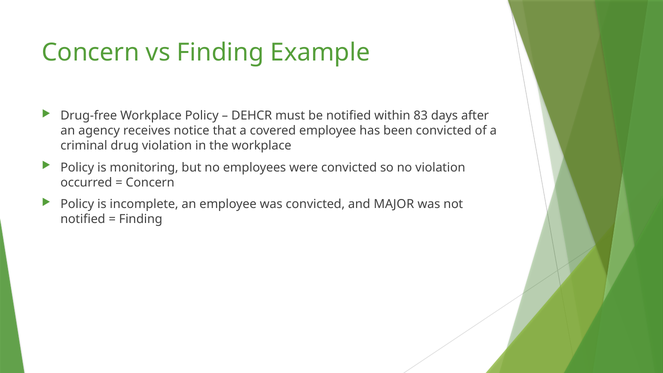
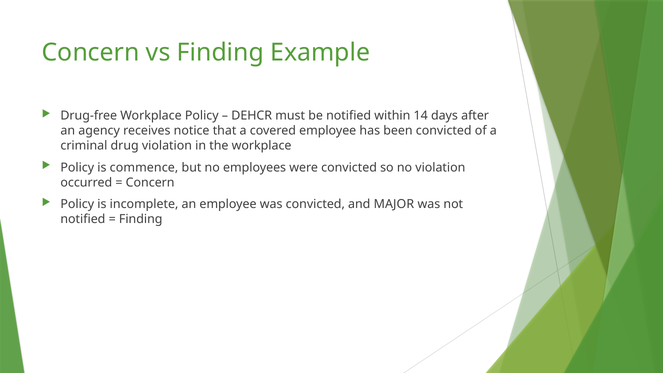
83: 83 -> 14 (421, 116)
monitoring: monitoring -> commence (144, 167)
